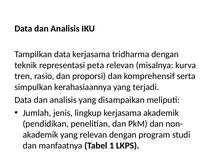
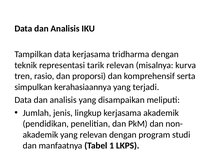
peta: peta -> tarik (96, 65)
